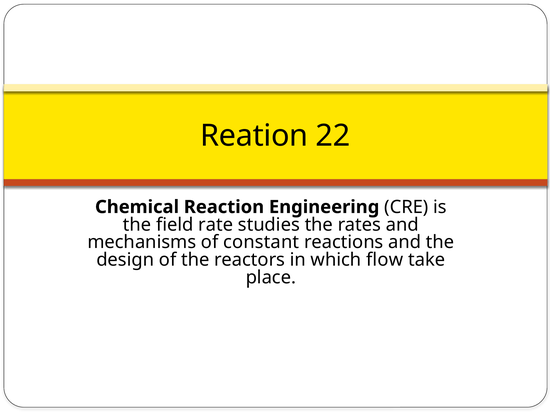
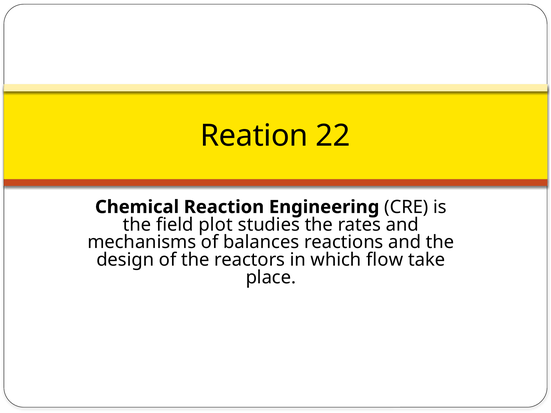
rate: rate -> plot (216, 225)
constant: constant -> balances (261, 242)
